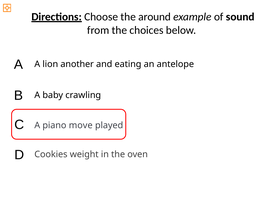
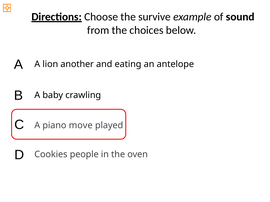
around: around -> survive (155, 17)
weight: weight -> people (84, 155)
